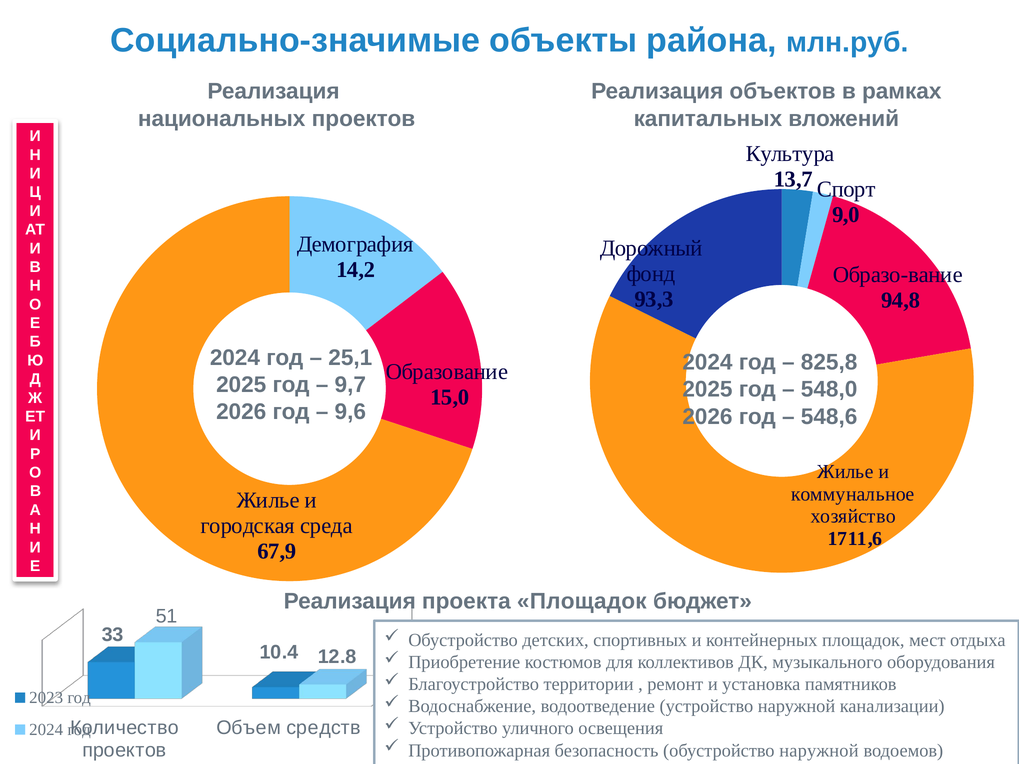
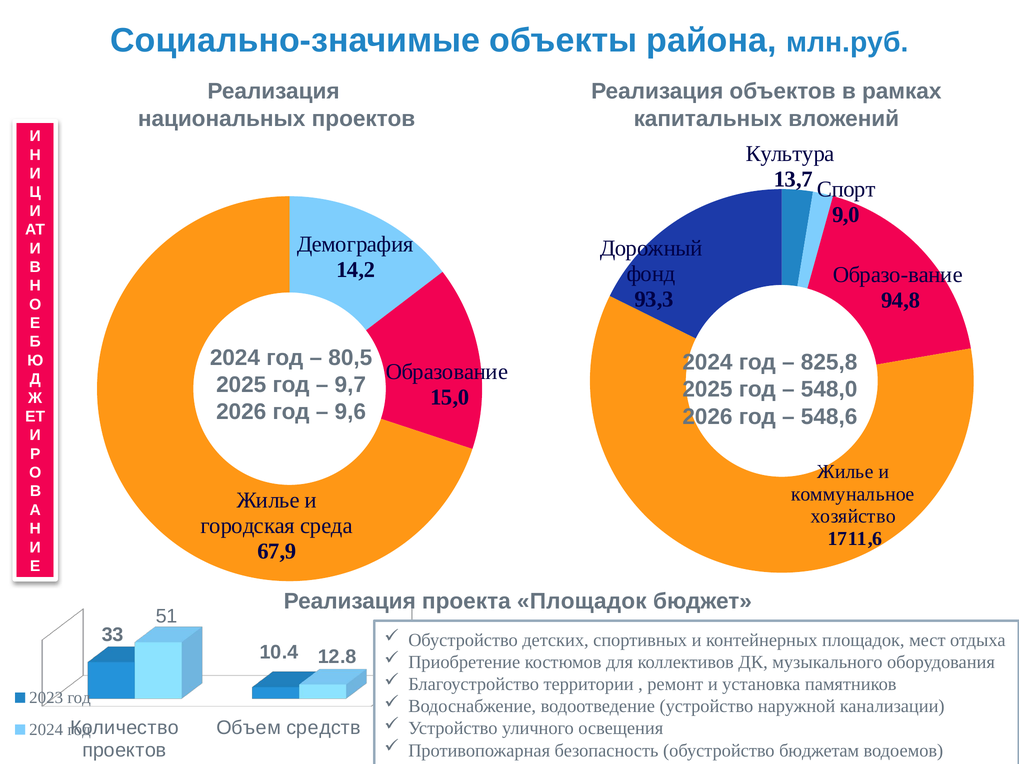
25,1: 25,1 -> 80,5 (350, 358)
обустройство наружной: наружной -> бюджетам (819, 751)
